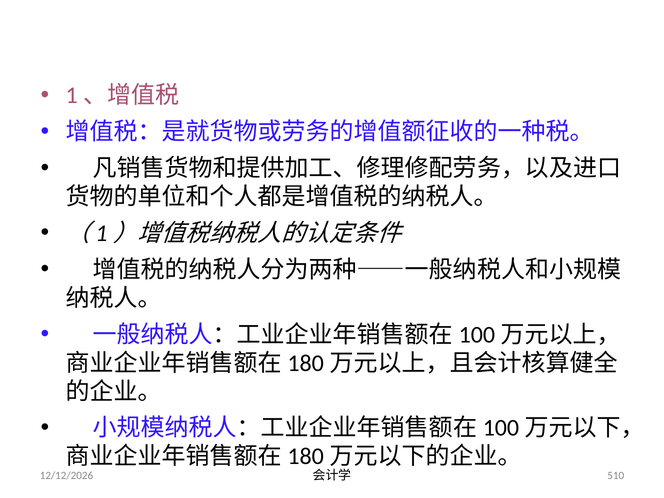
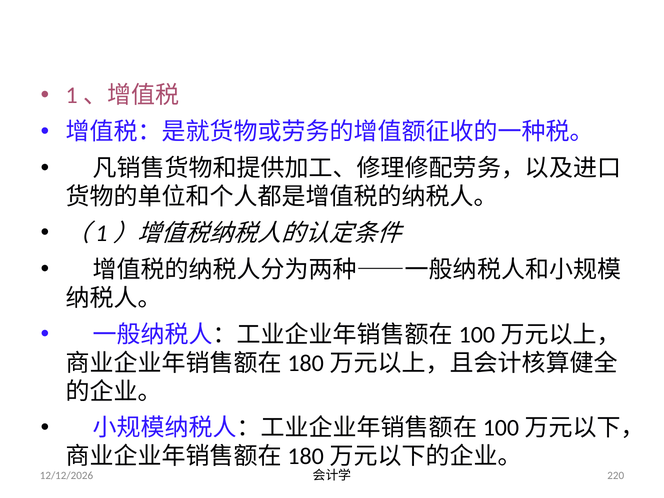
510: 510 -> 220 (616, 475)
